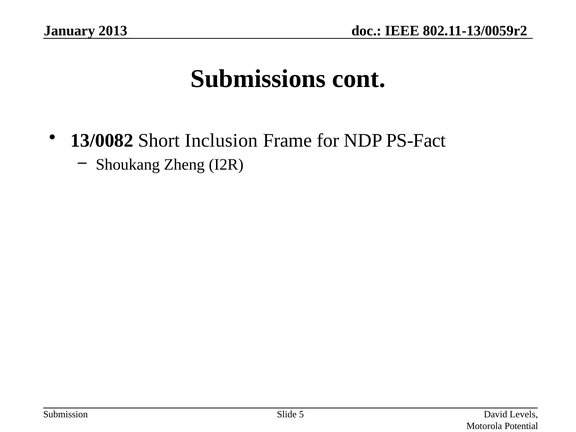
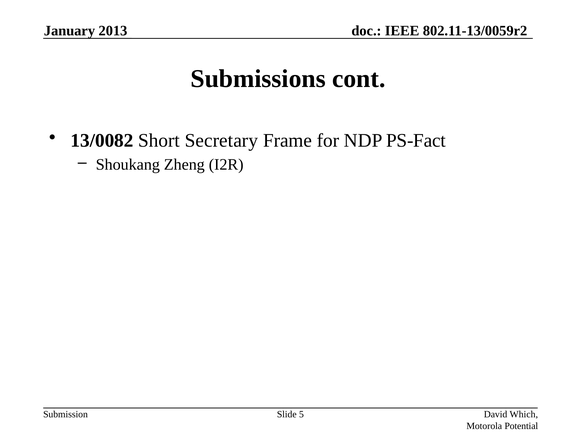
Inclusion: Inclusion -> Secretary (221, 141)
Levels: Levels -> Which (524, 414)
